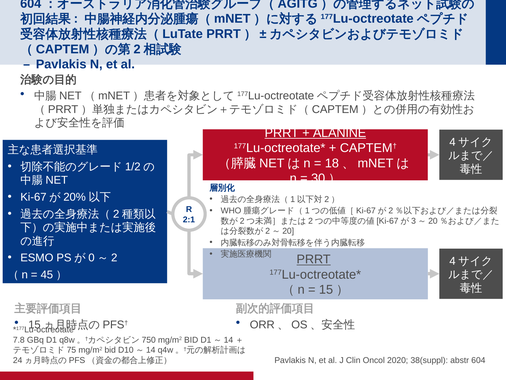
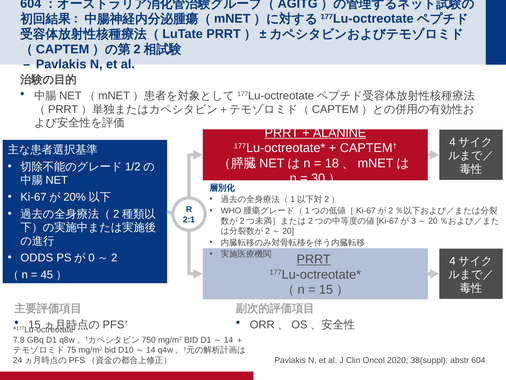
ESMO: ESMO -> ODDS (37, 258)
